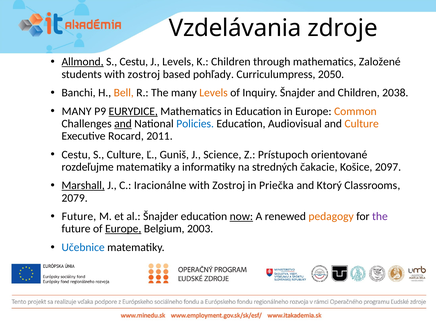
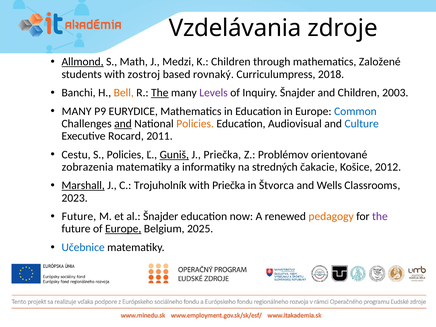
S Cestu: Cestu -> Math (134, 62)
J Levels: Levels -> Medzi (178, 62)
pohľady: pohľady -> rovnaký (213, 74)
2050: 2050 -> 2018 (331, 74)
The underline: none -> present (160, 93)
Levels colour: orange -> purple (214, 93)
2038: 2038 -> 2003 (395, 93)
EURYDICE underline: present -> none (133, 111)
Common colour: orange -> blue (355, 111)
Policies colour: blue -> orange (195, 124)
Culture colour: orange -> blue (362, 124)
S Culture: Culture -> Policies (125, 155)
Guniš underline: none -> present (174, 155)
J Science: Science -> Priečka (222, 155)
Prístupoch: Prístupoch -> Problémov (283, 155)
rozdeľujme: rozdeľujme -> zobrazenia (87, 167)
2097: 2097 -> 2012 (388, 167)
Iracionálne: Iracionálne -> Trojuholník (160, 186)
Zostroj: Zostroj -> Priečka (229, 186)
Priečka: Priečka -> Štvorca (276, 186)
Ktorý: Ktorý -> Wells (329, 186)
2079: 2079 -> 2023 (75, 198)
now underline: present -> none (241, 216)
2003: 2003 -> 2025 (200, 229)
